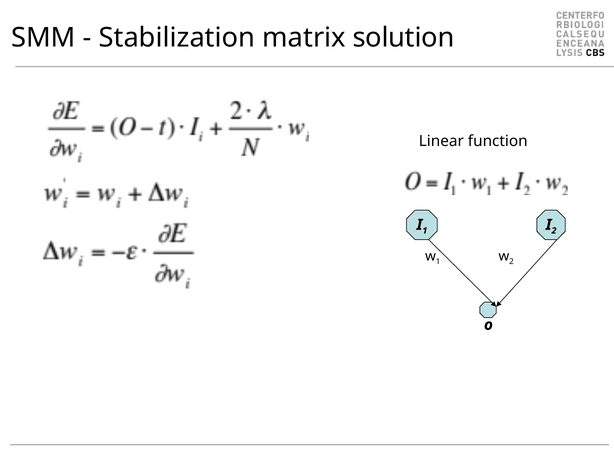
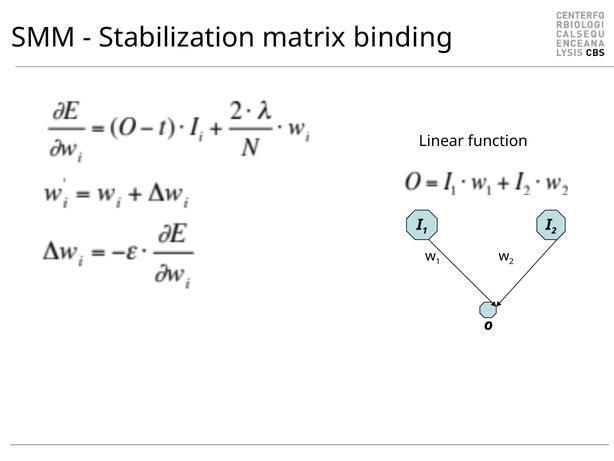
solution: solution -> binding (403, 38)
